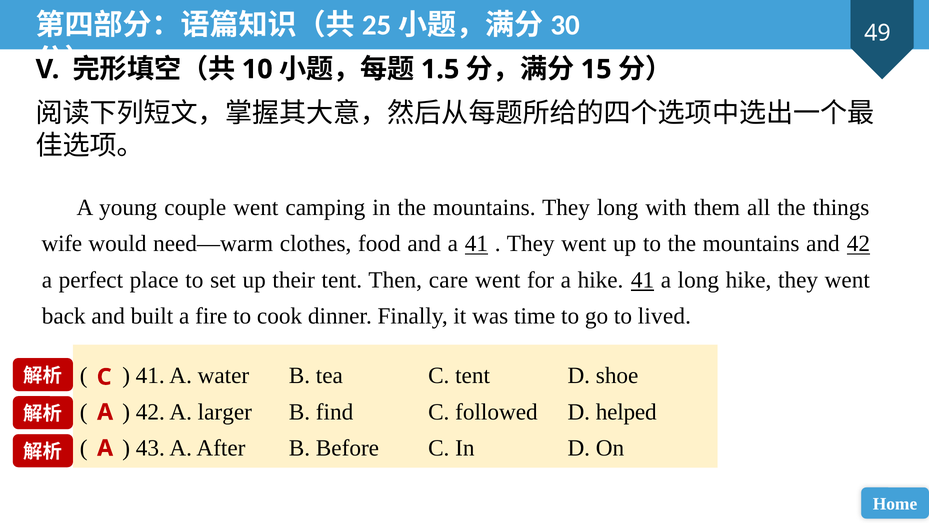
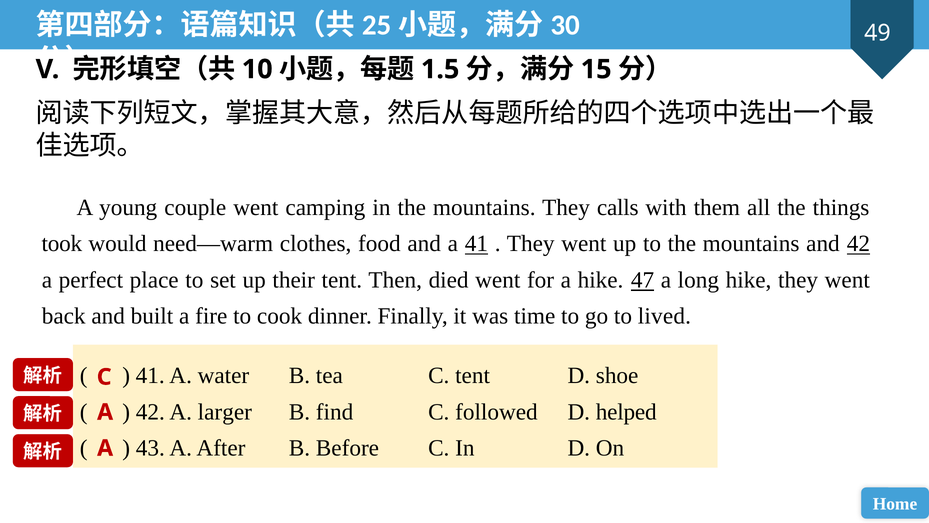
They long: long -> calls (618, 207)
wife: wife -> took (62, 244)
care: care -> died (449, 280)
hike 41: 41 -> 47 (643, 280)
